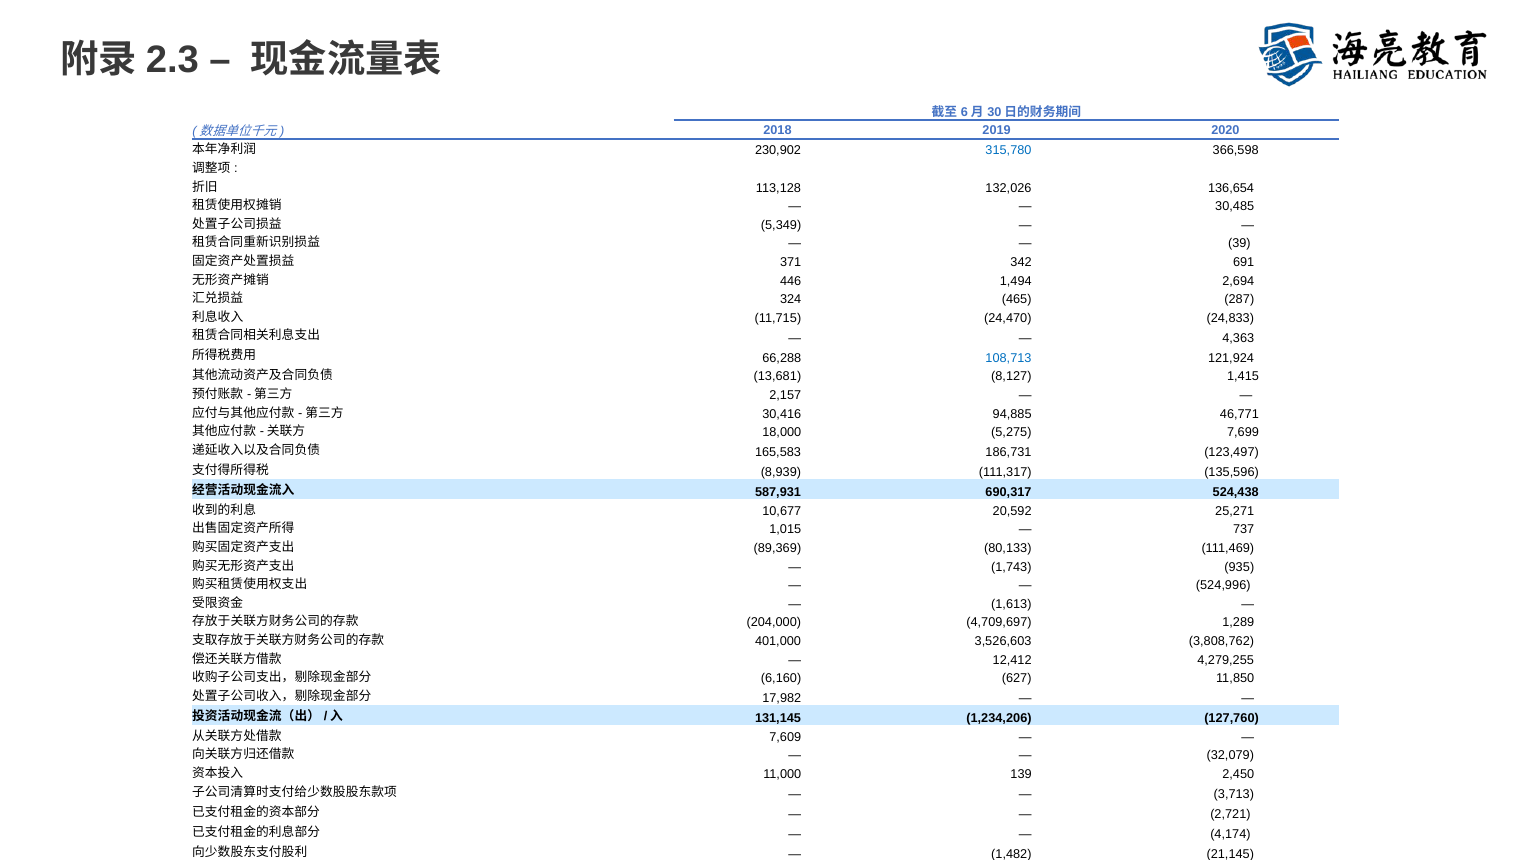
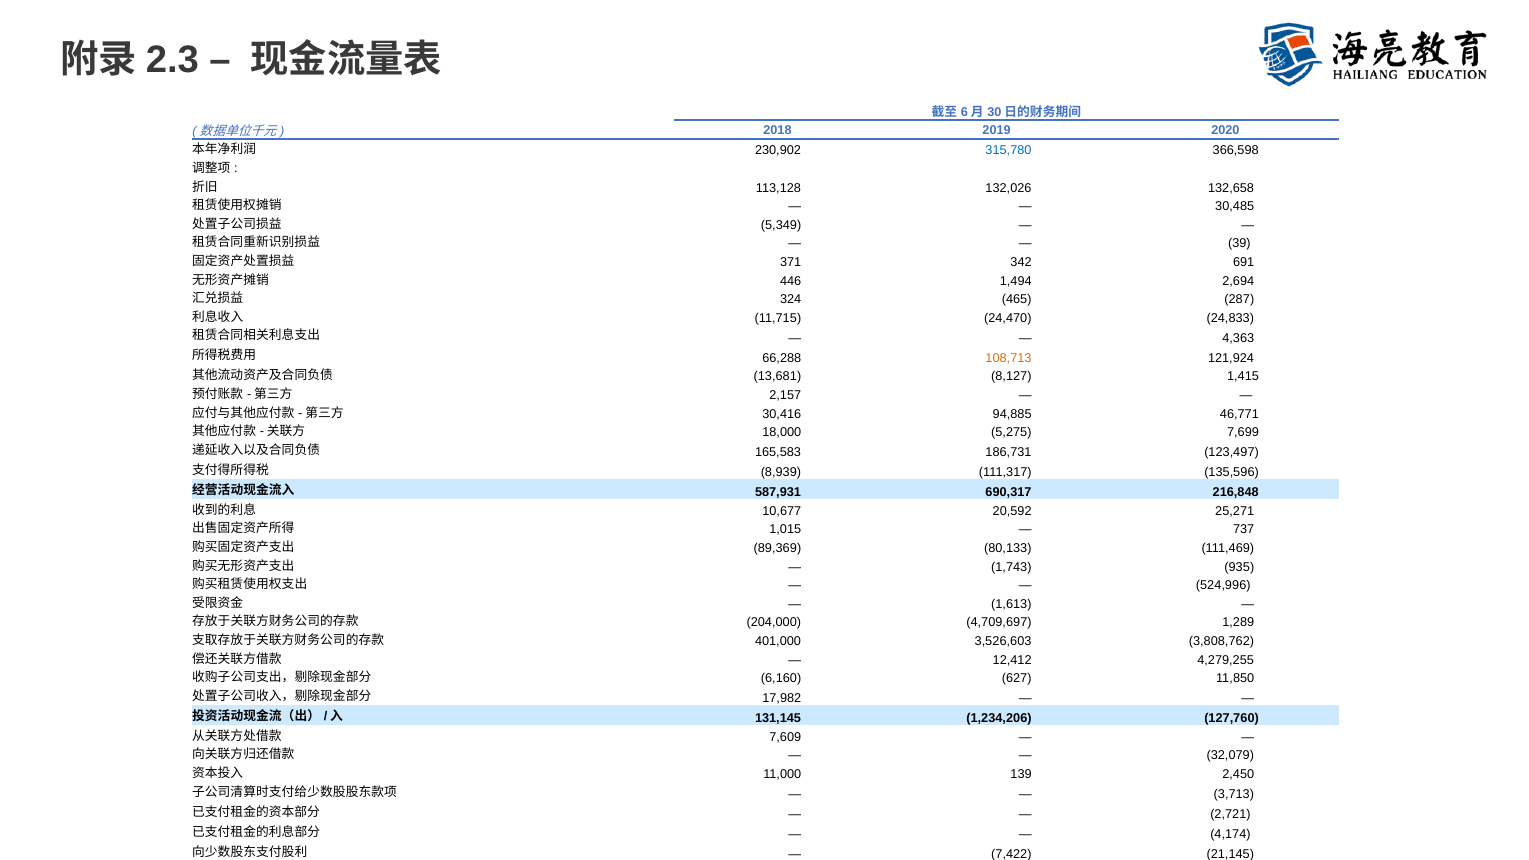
136,654: 136,654 -> 132,658 (1231, 188)
108,713 colour: blue -> orange (1008, 358)
524,438: 524,438 -> 216,848 (1236, 492)
1,482: 1,482 -> 7,422 (1011, 854)
